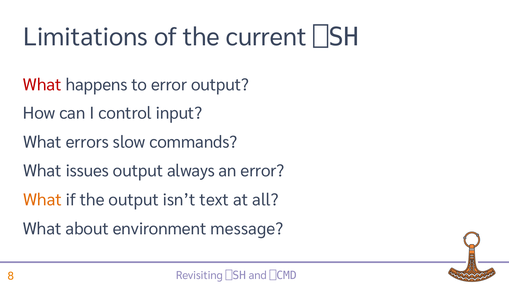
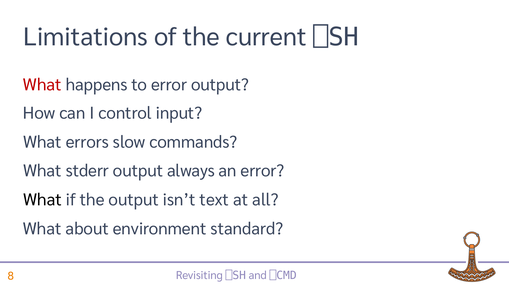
issues: issues -> stderr (87, 171)
What colour: orange -> black (43, 199)
message: message -> standard (247, 228)
